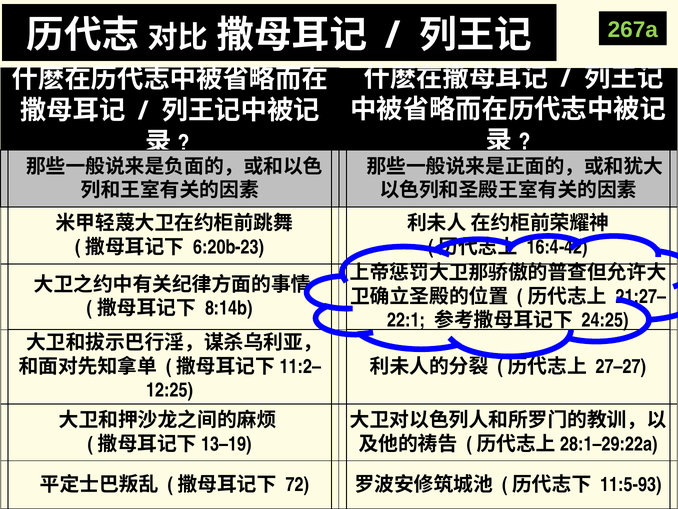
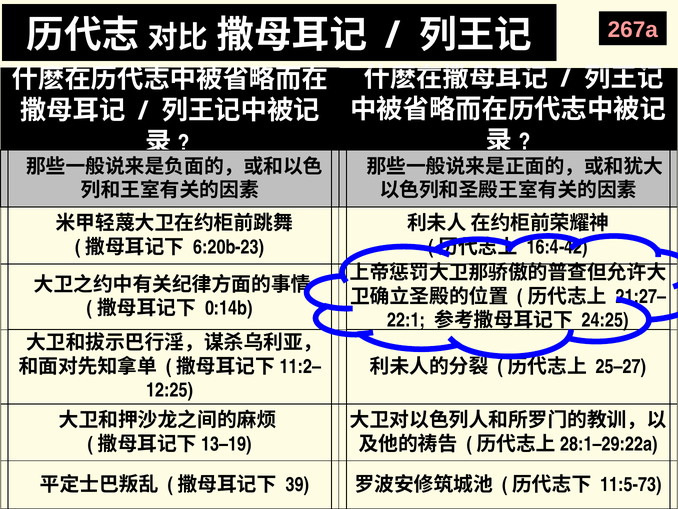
267a colour: light green -> pink (633, 30)
8:14b: 8:14b -> 0:14b (229, 308)
27–27: 27–27 -> 25–27 (621, 366)
72: 72 -> 39 (297, 484)
11:5-93: 11:5-93 -> 11:5-73 (631, 484)
